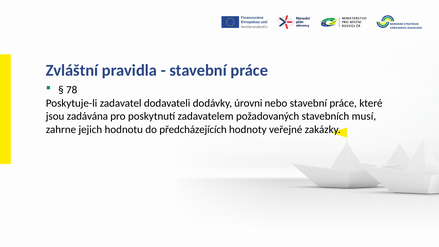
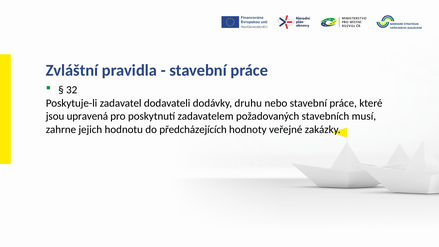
78: 78 -> 32 (72, 90)
úrovni: úrovni -> druhu (248, 103)
zadávána: zadávána -> upravená (87, 116)
